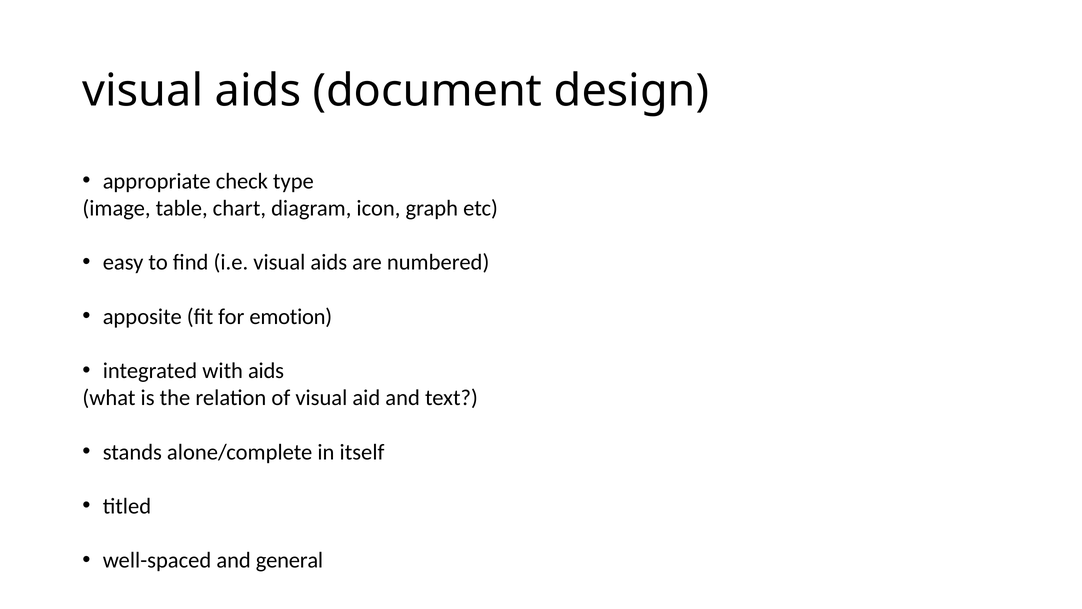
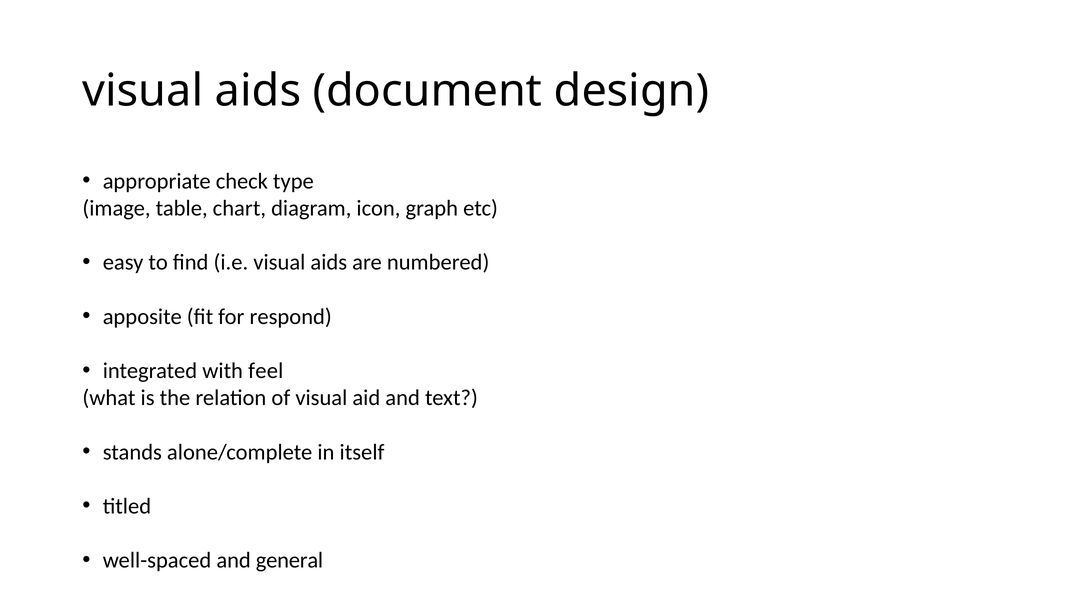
emotion: emotion -> respond (291, 316)
with aids: aids -> feel (266, 371)
